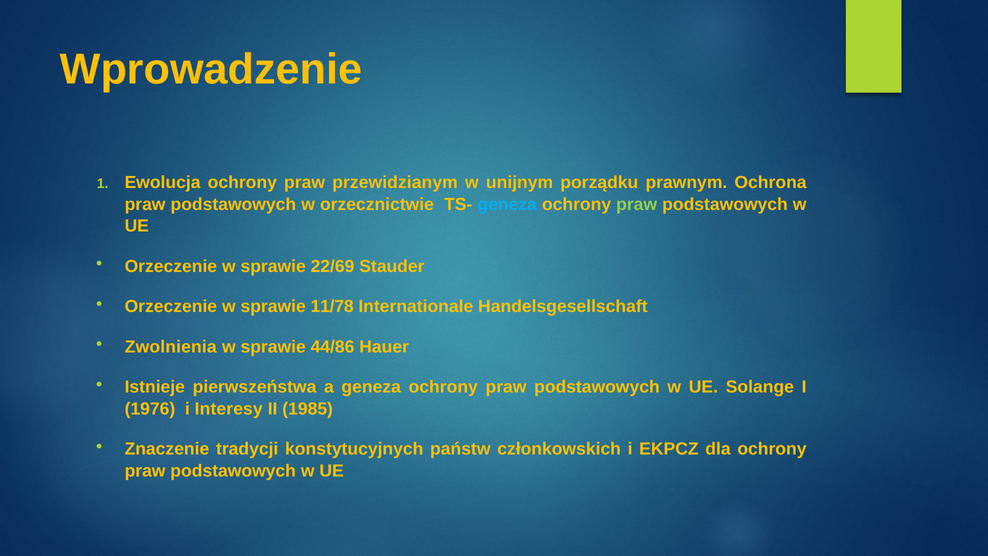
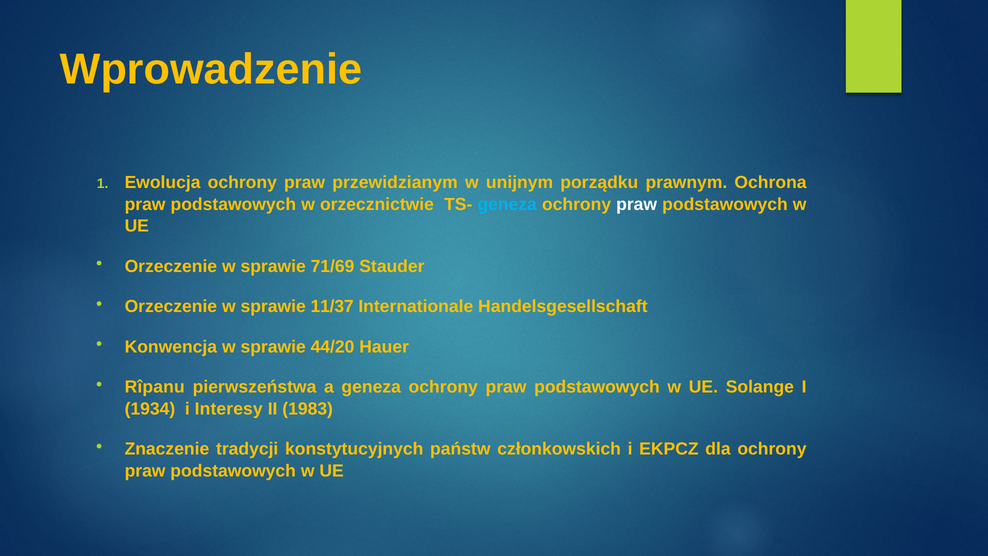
praw colour: light green -> white (637, 204)
22/69: 22/69 -> 71/69 (333, 266)
11/78: 11/78 -> 11/37 (332, 306)
Zwolnienia: Zwolnienia -> Konwencja (171, 347)
44/86: 44/86 -> 44/20 (333, 347)
Istnieje: Istnieje -> Rîpanu (155, 387)
1976: 1976 -> 1934 (150, 409)
1985: 1985 -> 1983 (308, 409)
